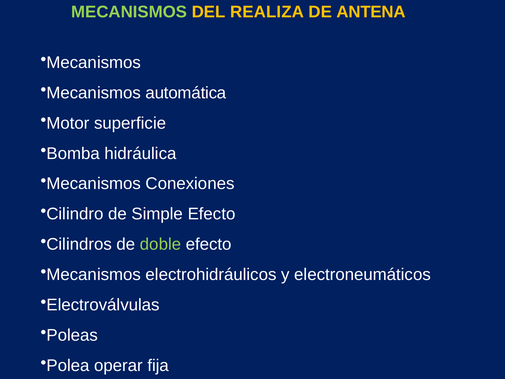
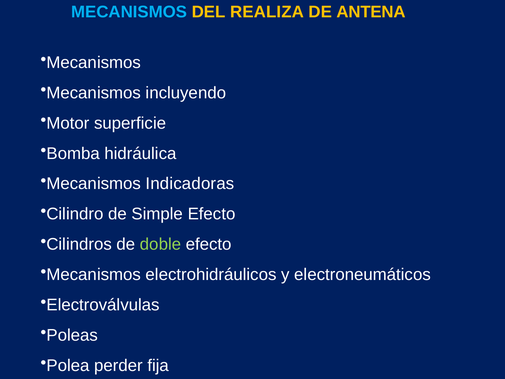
MECANISMOS colour: light green -> light blue (129, 12)
automática: automática -> incluyendo (186, 93)
Conexiones: Conexiones -> Indicadoras (190, 184)
operar: operar -> perder (118, 365)
